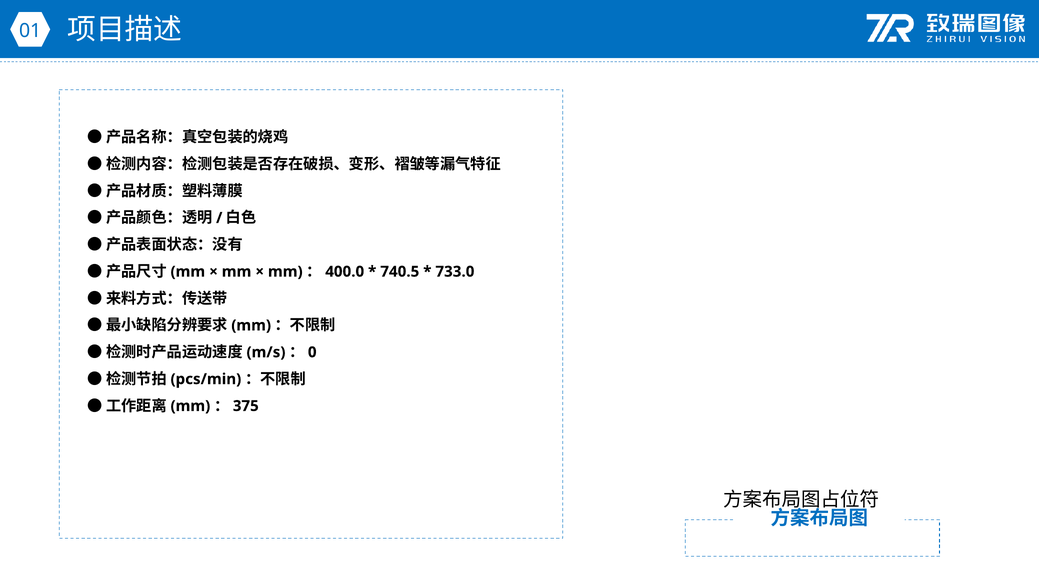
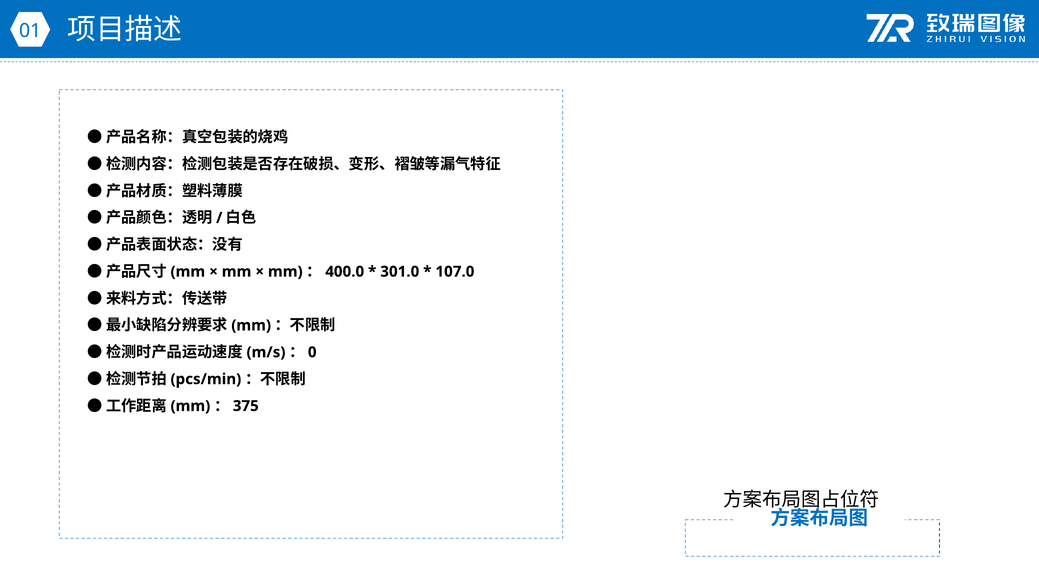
740.5: 740.5 -> 301.0 (400, 271)
733.0: 733.0 -> 107.0 (455, 271)
